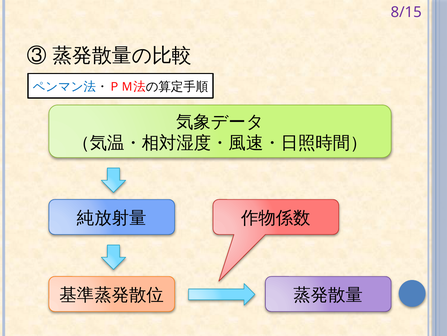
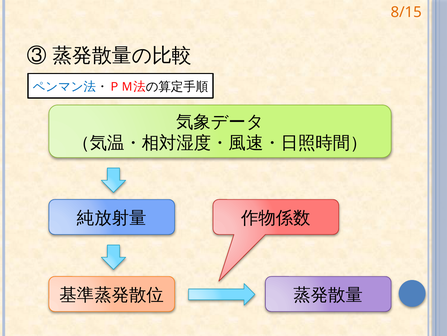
8/15 colour: purple -> orange (406, 12)
